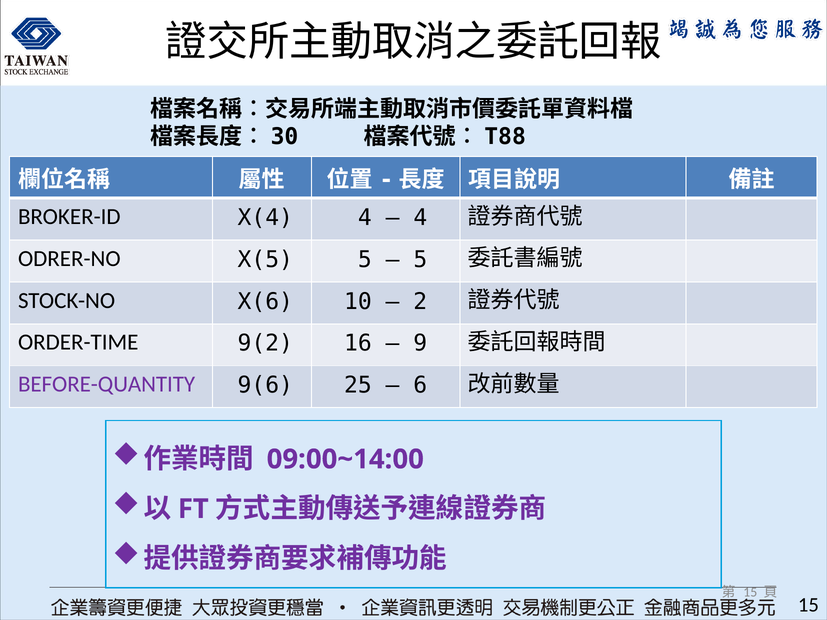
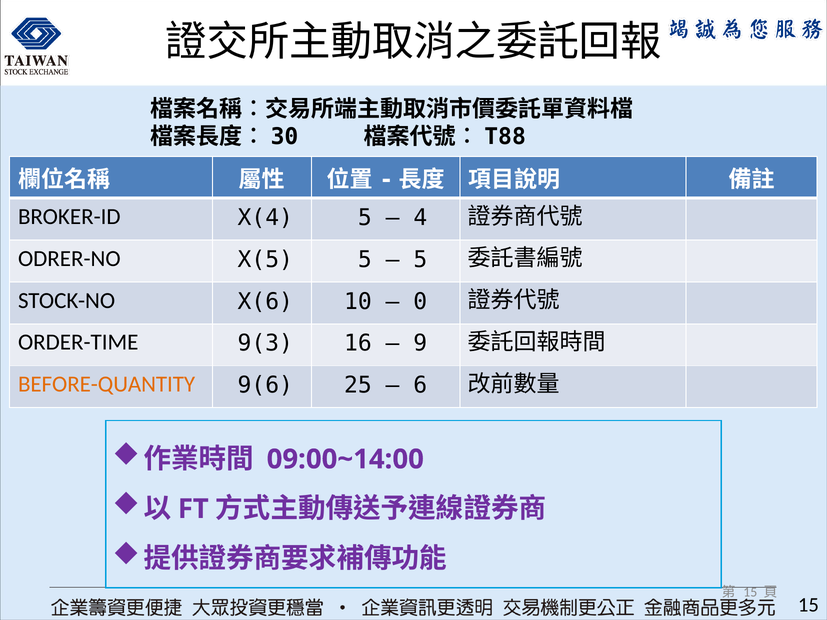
X(4 4: 4 -> 5 (365, 218)
2: 2 -> 0 (420, 302)
9(2: 9(2 -> 9(3 (265, 343)
BEFORE-QUANTITY colour: purple -> orange (107, 384)
